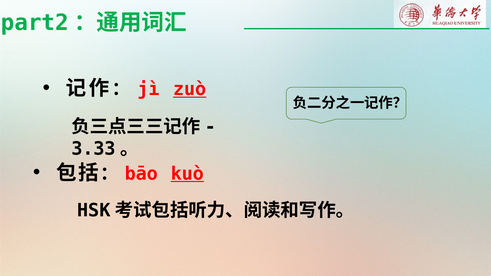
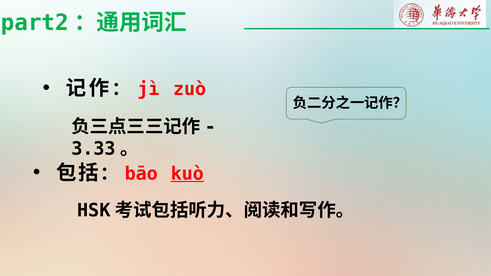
zuò underline: present -> none (190, 89)
